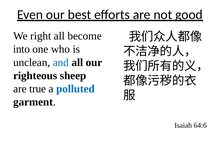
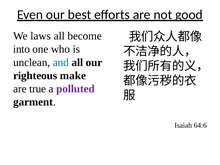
right: right -> laws (41, 36)
sheep: sheep -> make (73, 76)
polluted colour: blue -> purple (75, 89)
